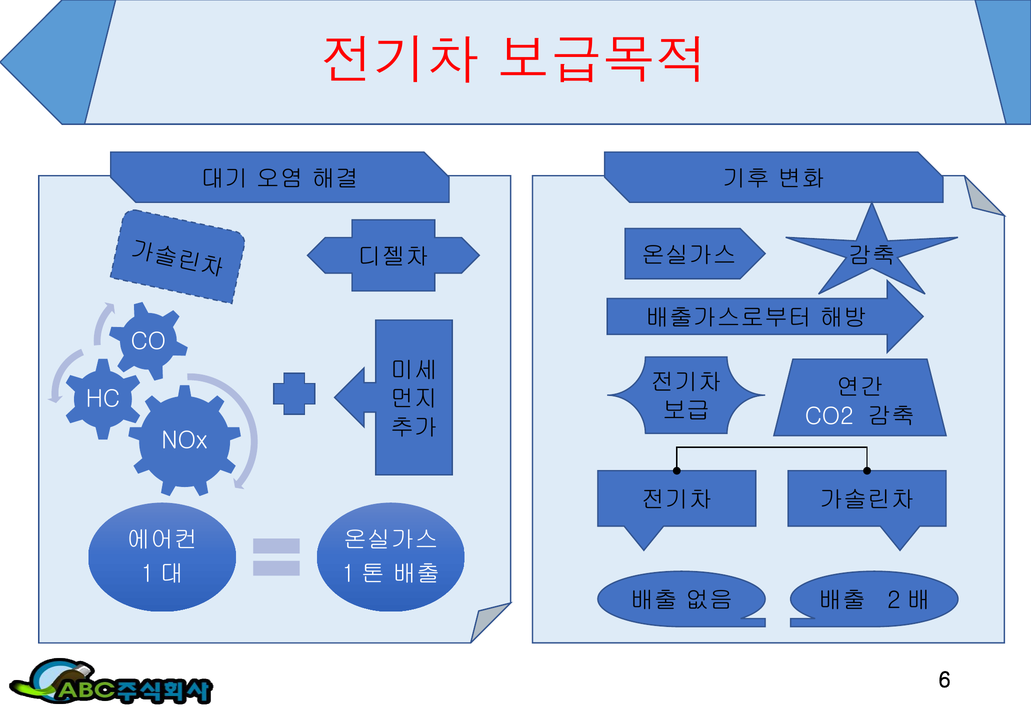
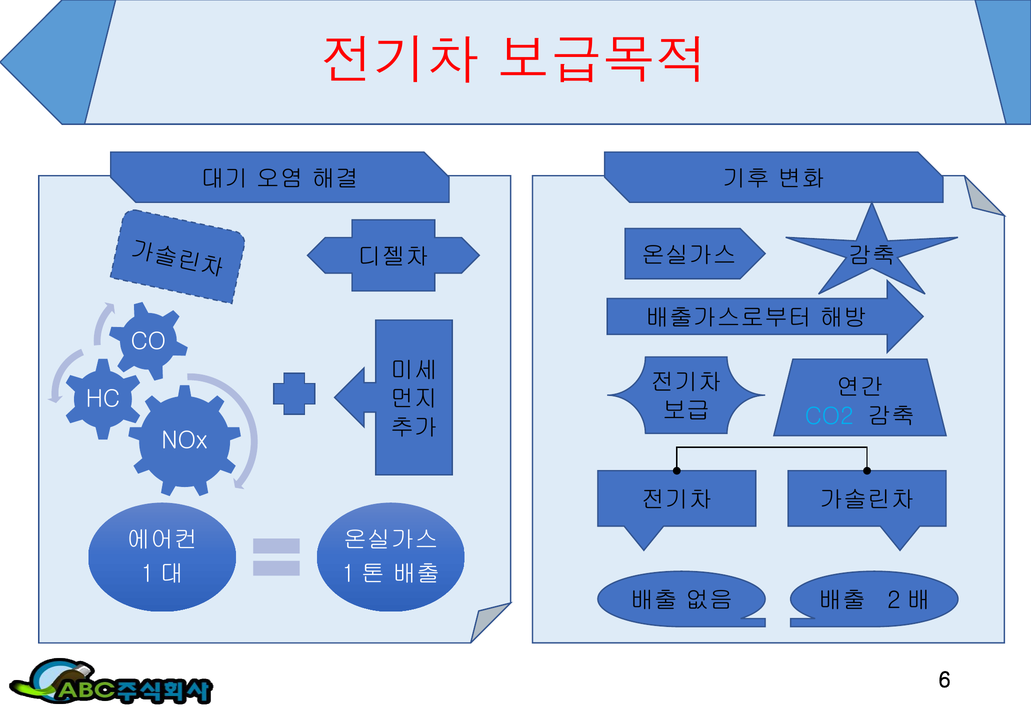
CO2 colour: white -> light blue (829, 416)
